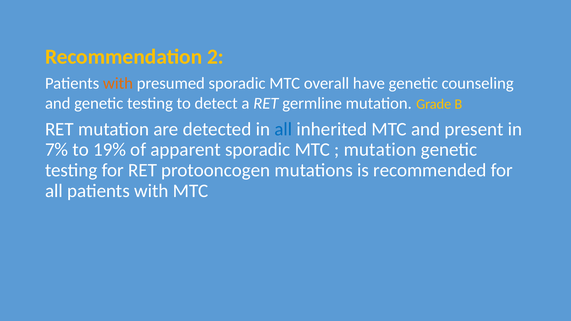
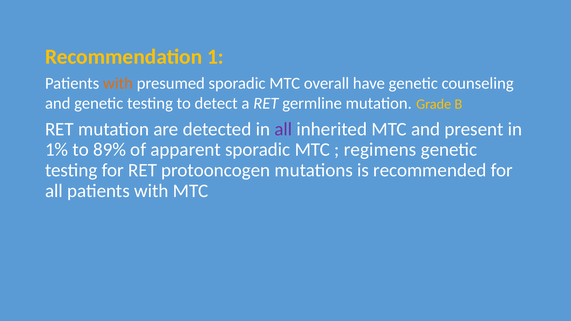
2: 2 -> 1 (215, 57)
all colour: blue -> purple (283, 129)
7%: 7% -> 1% (57, 150)
19%: 19% -> 89% (110, 150)
mutation: mutation -> regimens (380, 150)
